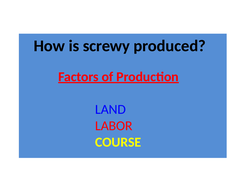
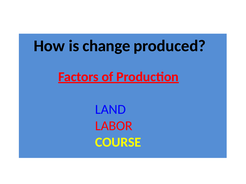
screwy: screwy -> change (106, 46)
